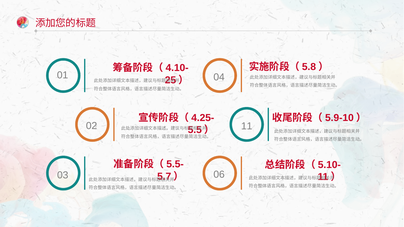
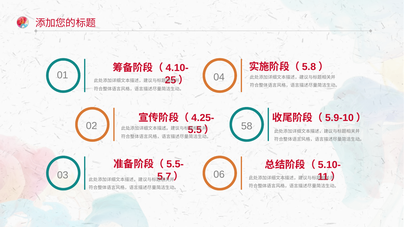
11: 11 -> 58 (247, 126)
